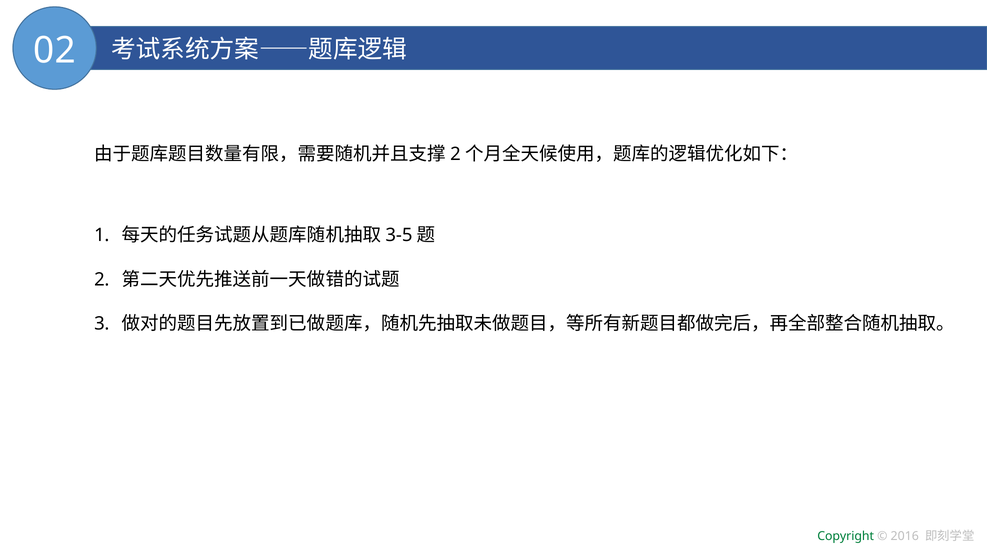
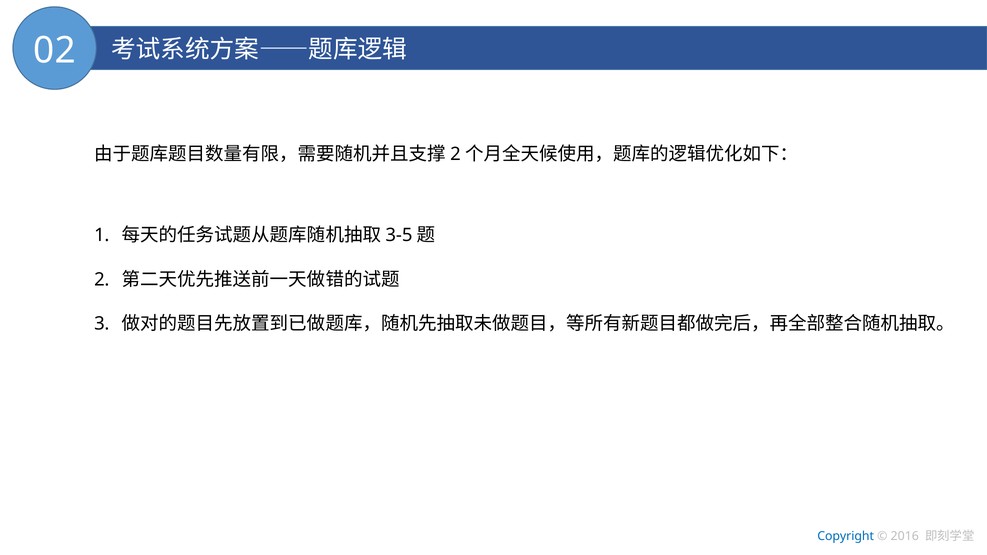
Copyright colour: green -> blue (846, 537)
